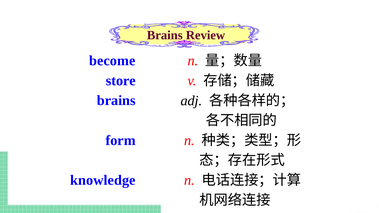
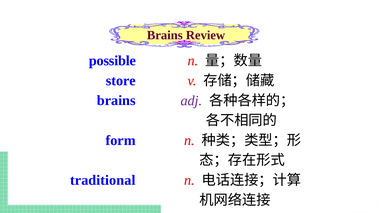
become: become -> possible (112, 61)
adj colour: black -> purple (191, 101)
knowledge: knowledge -> traditional (103, 180)
